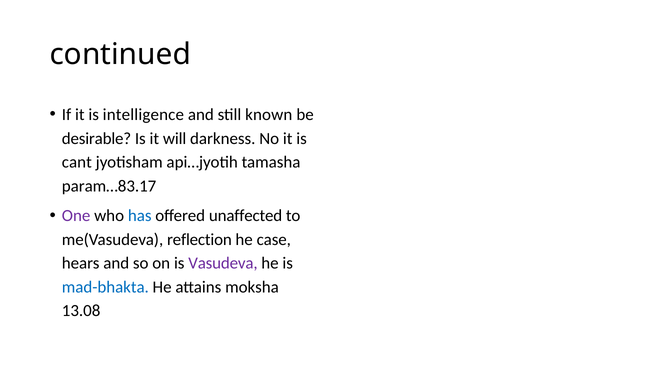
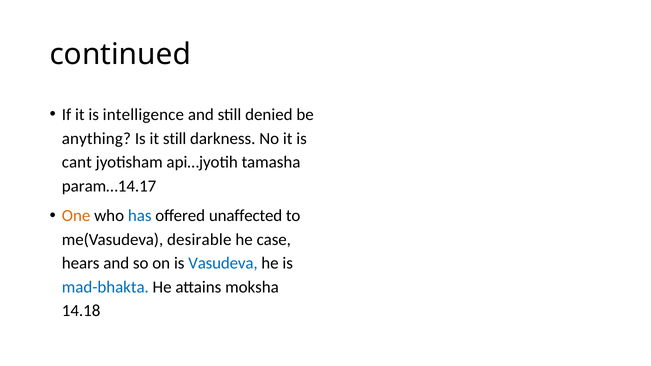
known: known -> denied (269, 115)
desirable: desirable -> anything (96, 138)
it will: will -> still (175, 138)
param…83.17: param…83.17 -> param…14.17 (109, 186)
One colour: purple -> orange (76, 216)
reflection: reflection -> desirable (199, 240)
Vasudeva colour: purple -> blue (223, 263)
13.08: 13.08 -> 14.18 (81, 311)
